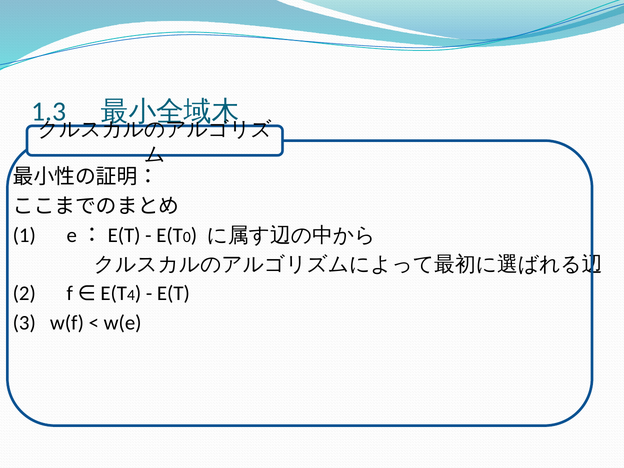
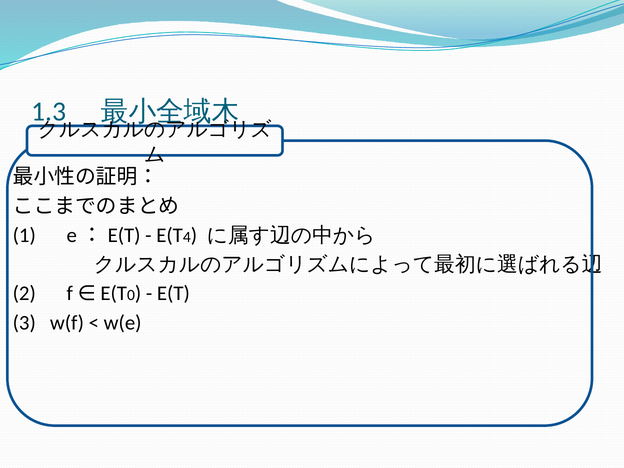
0: 0 -> 4 (187, 237)
4: 4 -> 0 (131, 295)
